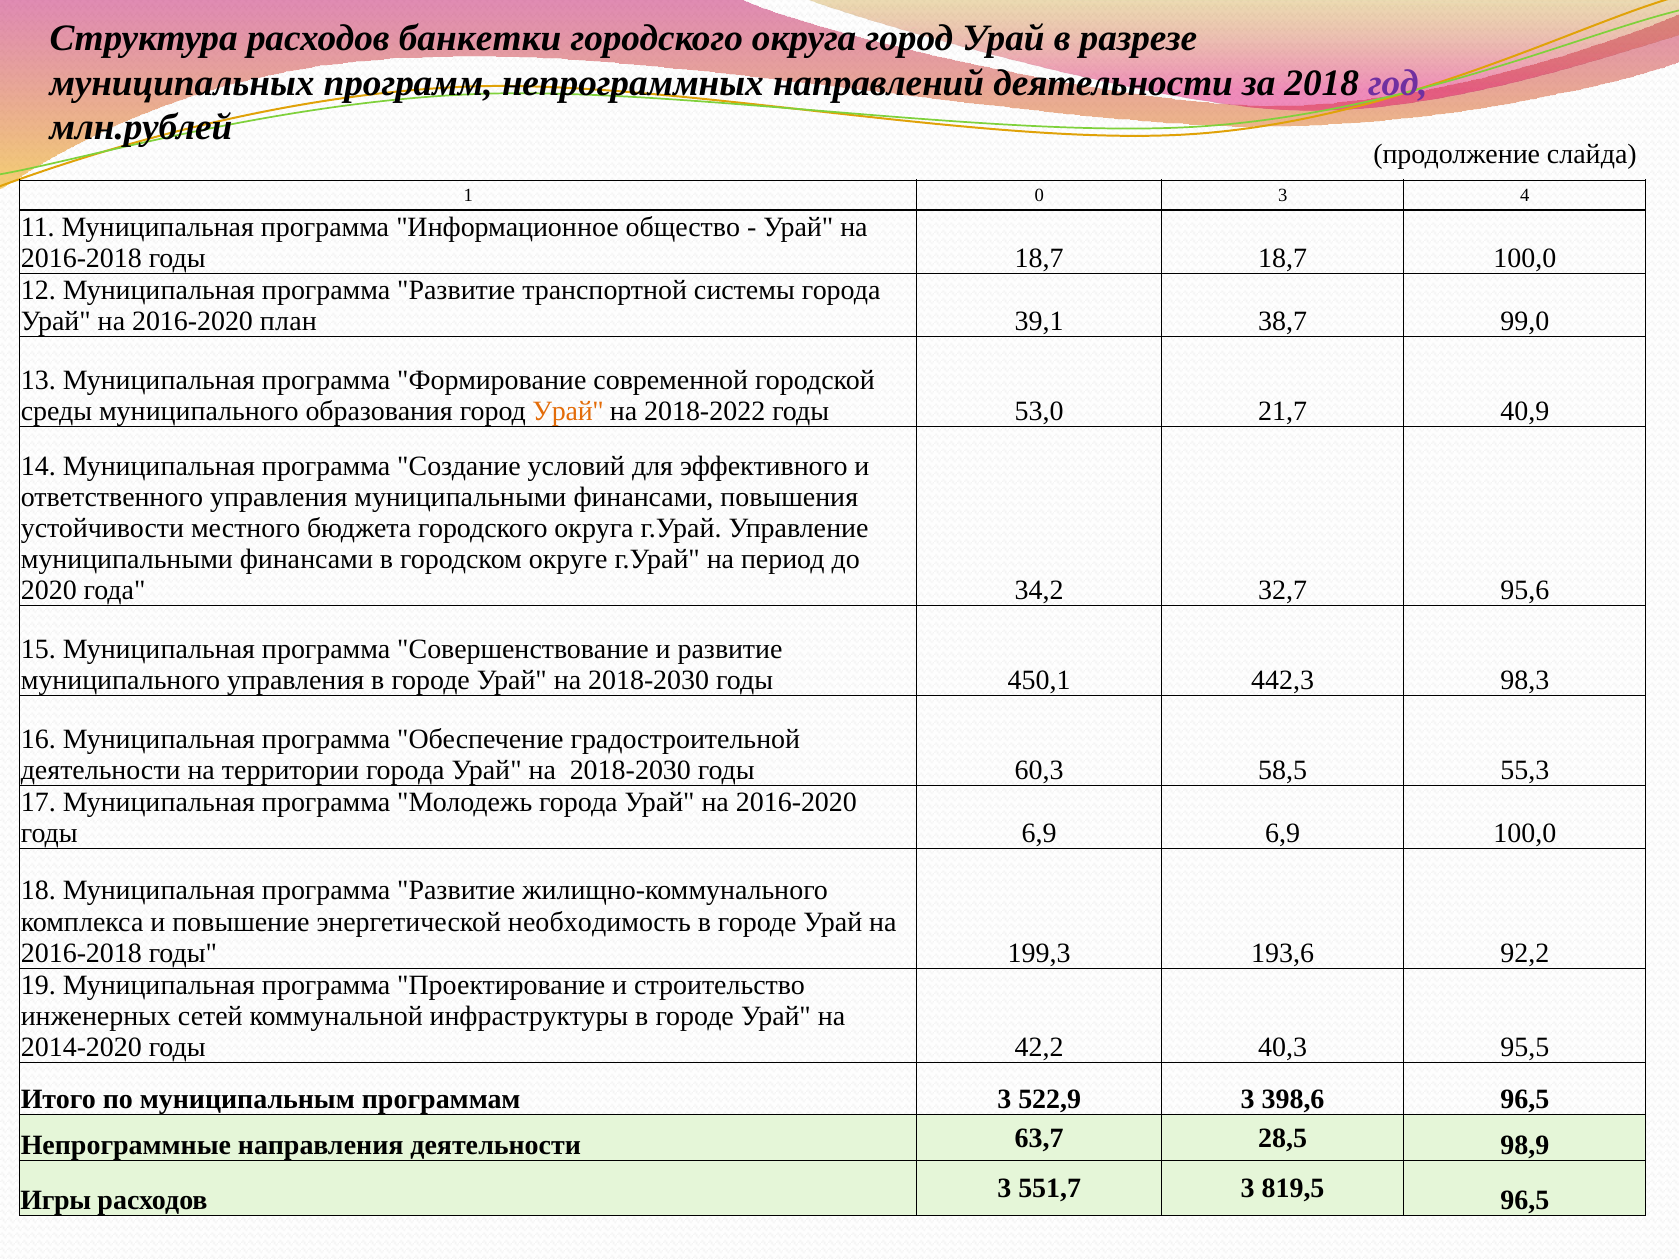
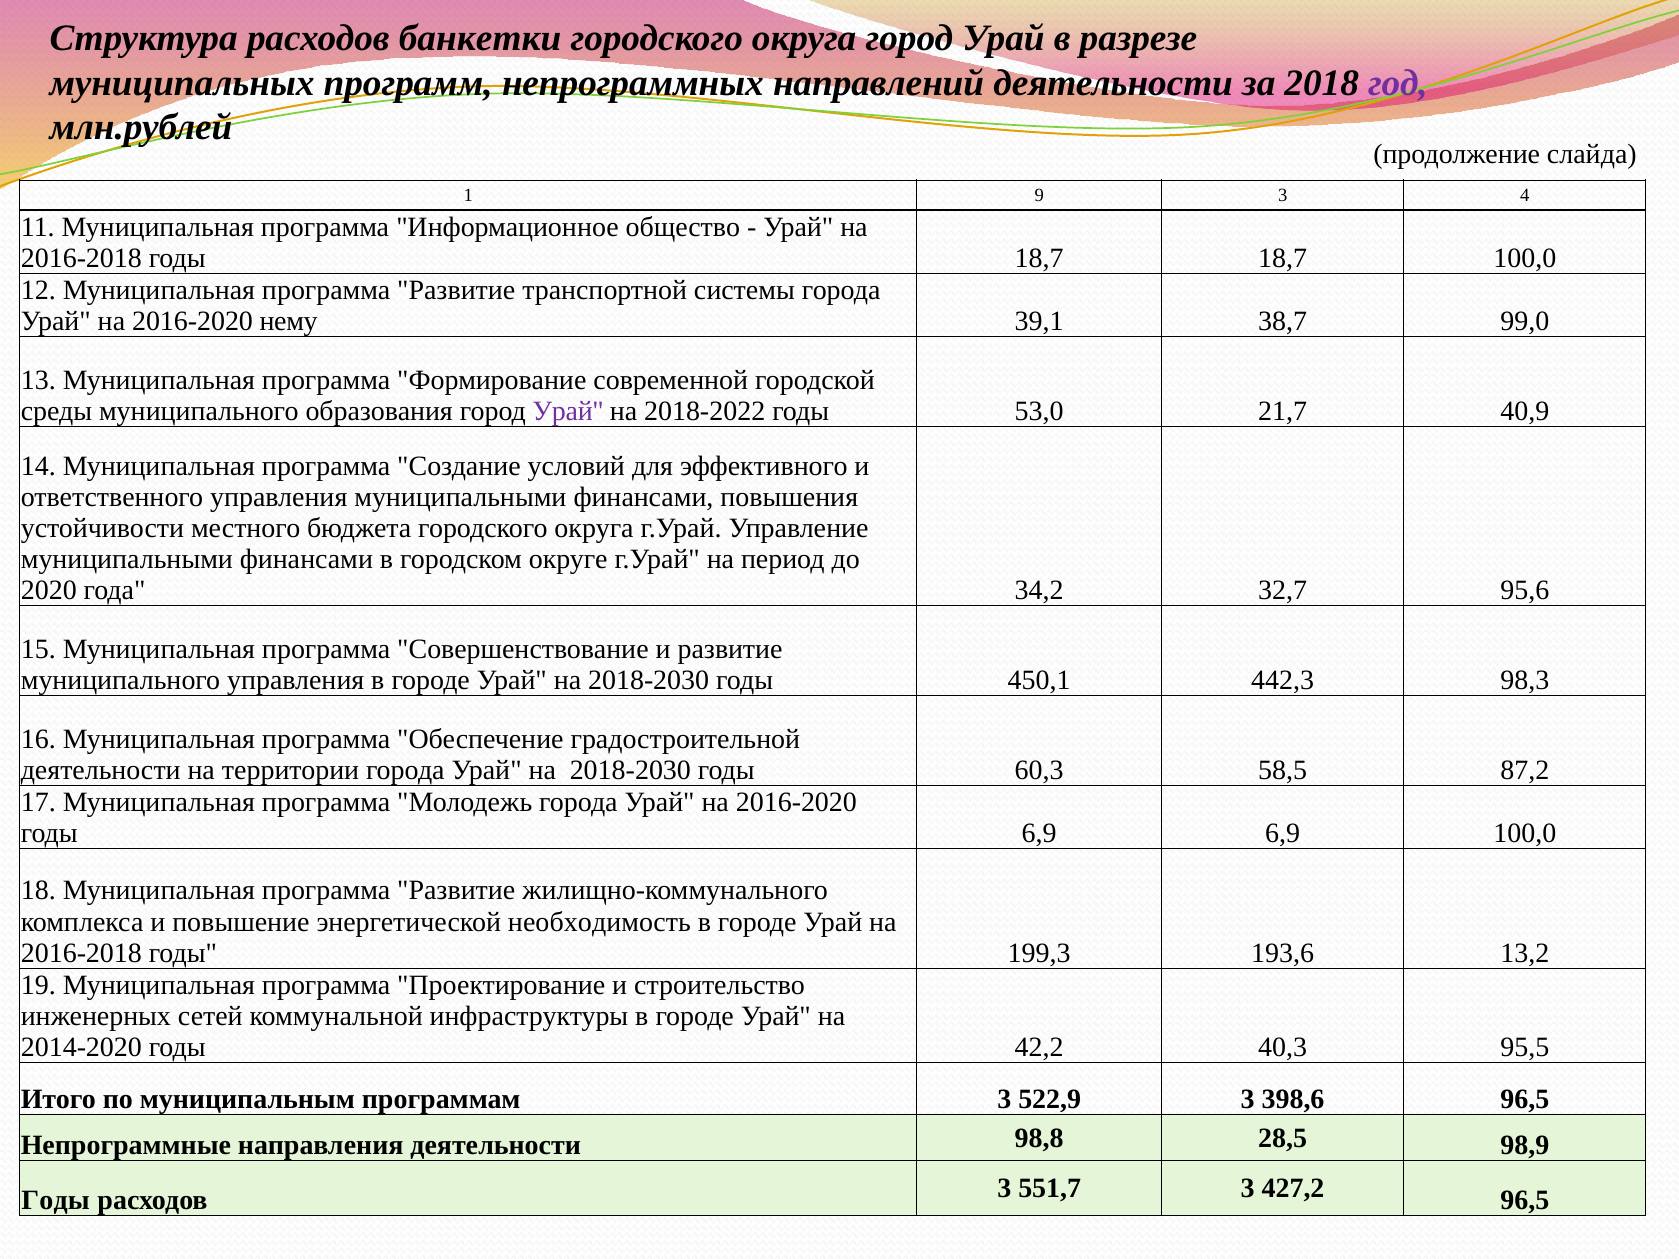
0: 0 -> 9 (1039, 196)
план: план -> нему (289, 321)
Урай colour: orange -> purple (568, 411)
55,3: 55,3 -> 87,2 (1525, 770)
92,2: 92,2 -> 13,2 (1525, 953)
63,7: 63,7 -> 98,8 (1039, 1139)
Игры: Игры -> Годы (56, 1200)
819,5: 819,5 -> 427,2 (1293, 1189)
